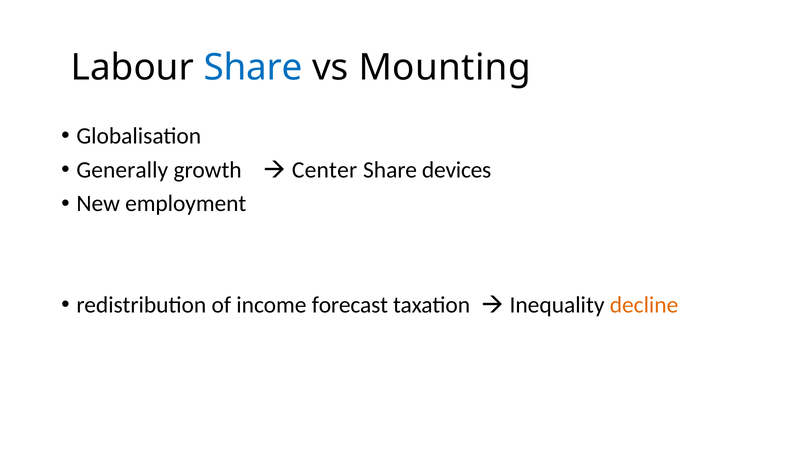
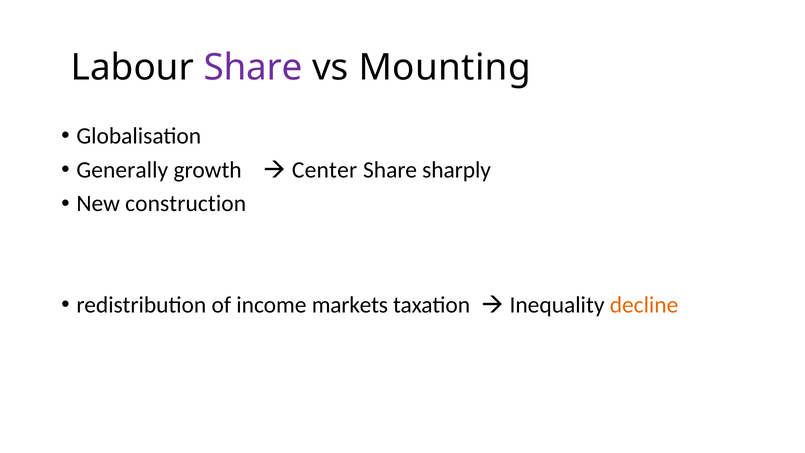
Share colour: blue -> purple (253, 68)
devices: devices -> sharply (457, 170)
employment: employment -> construction (186, 204)
forecast: forecast -> markets (350, 305)
